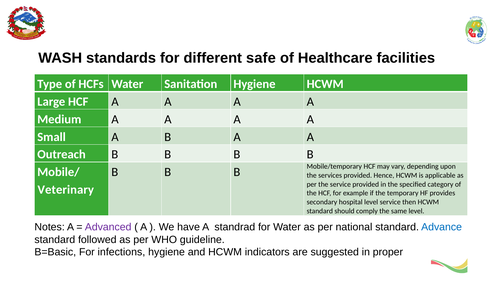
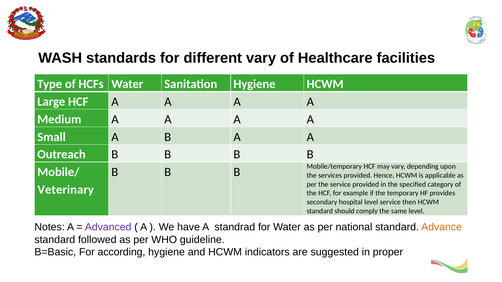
different safe: safe -> vary (261, 58)
Advance colour: blue -> orange (442, 227)
infections: infections -> according (121, 253)
